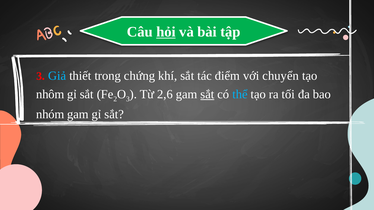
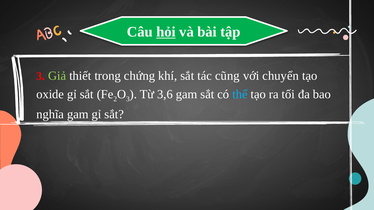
Giả colour: light blue -> light green (57, 76)
điểm: điểm -> cũng (227, 76)
nhôm: nhôm -> oxide (50, 94)
2,6: 2,6 -> 3,6 (165, 94)
sắt underline: present -> none (207, 94)
nhóm: nhóm -> nghĩa (50, 114)
